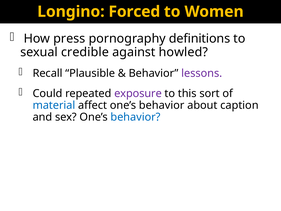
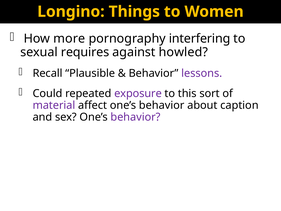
Forced: Forced -> Things (134, 12)
press: press -> more (69, 39)
definitions: definitions -> interfering (200, 39)
credible: credible -> requires (85, 52)
material colour: blue -> purple (54, 105)
behavior colour: blue -> purple (135, 117)
